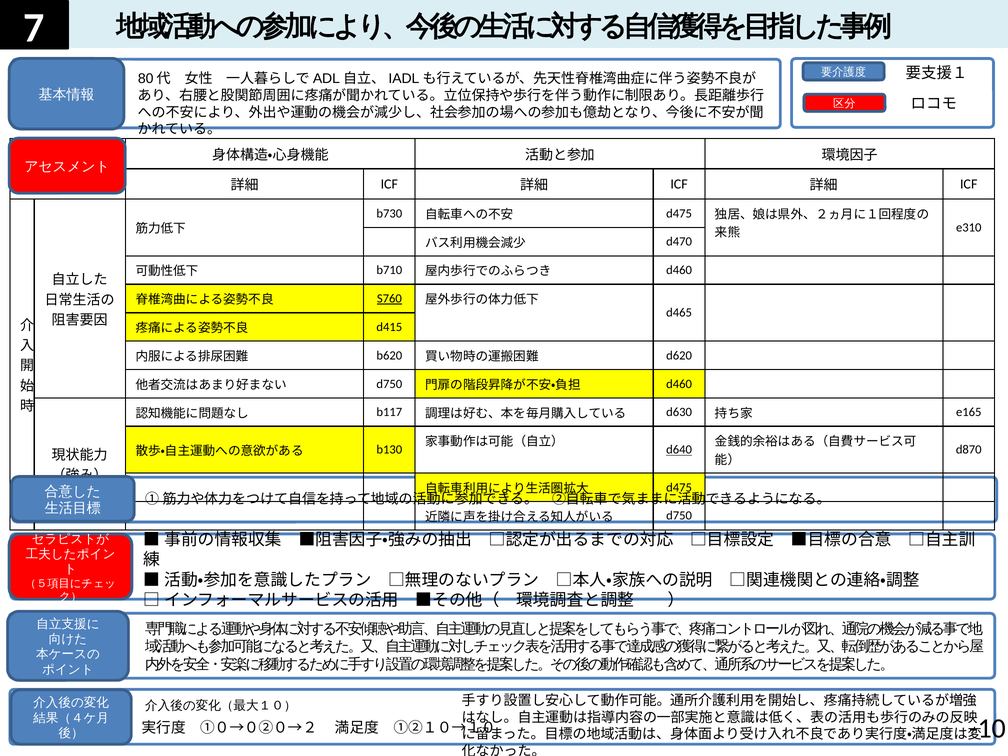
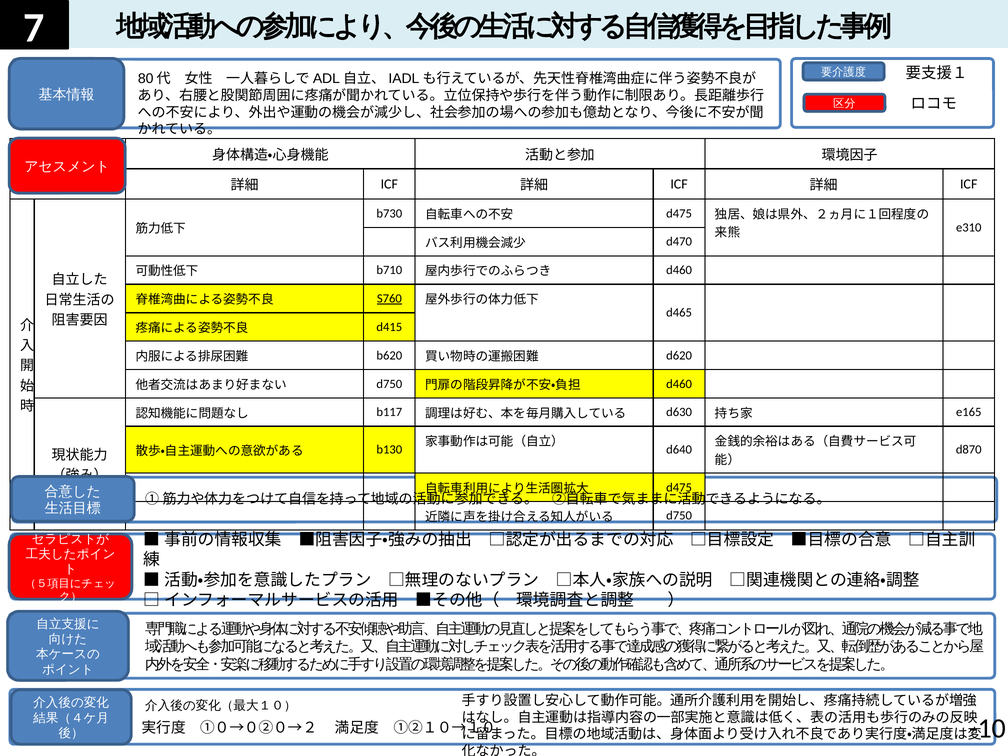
d640 underline: present -> none (679, 450)
